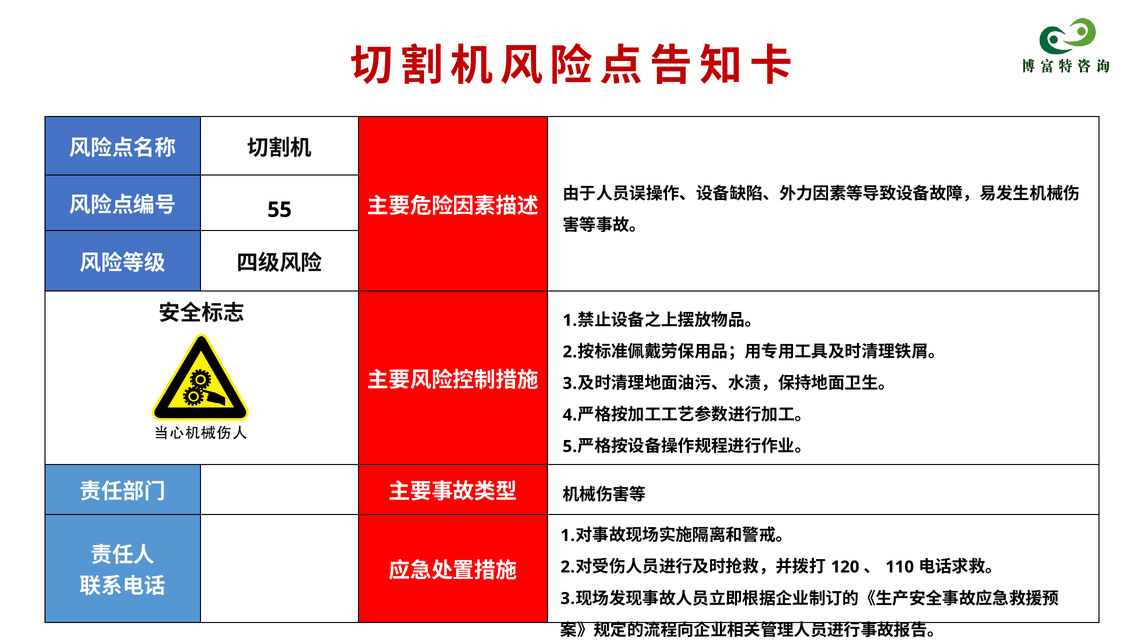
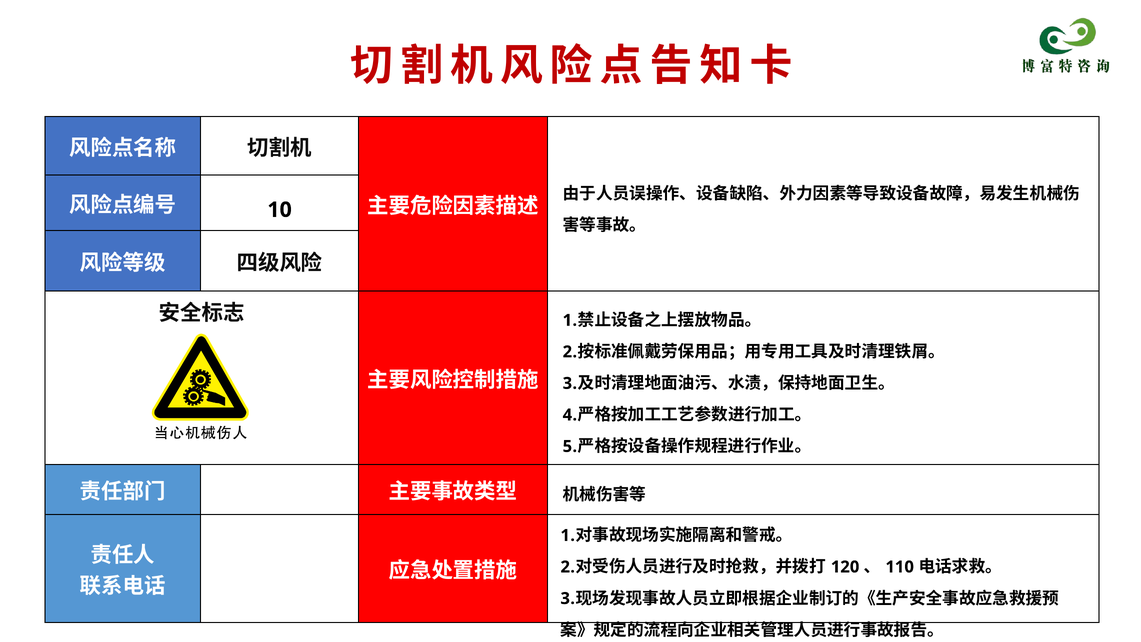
55: 55 -> 10 (280, 210)
